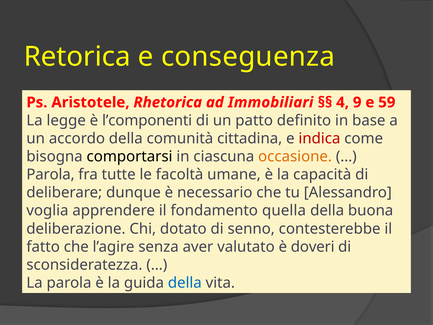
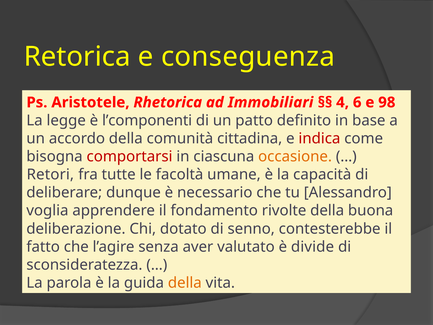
9: 9 -> 6 (357, 102)
59: 59 -> 98 (387, 102)
comportarsi colour: black -> red (130, 156)
Parola: Parola -> Retori (50, 174)
quella: quella -> rivolte (284, 211)
doveri: doveri -> divide (313, 247)
della colour: blue -> orange (185, 283)
